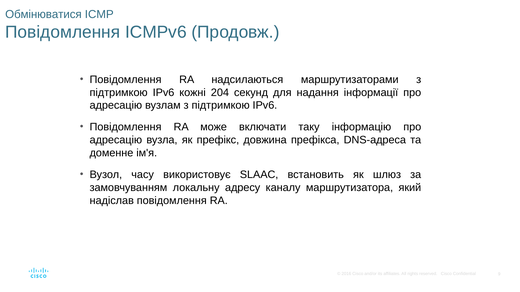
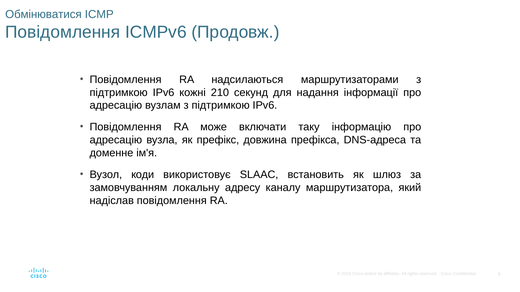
204: 204 -> 210 (220, 93)
часу: часу -> коди (143, 175)
